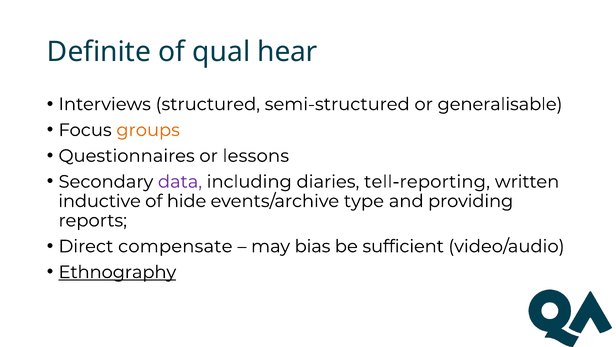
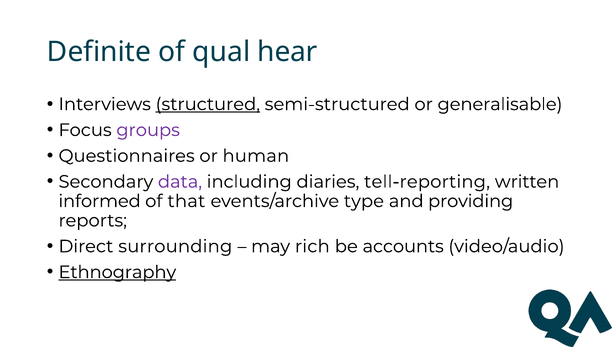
structured underline: none -> present (208, 104)
groups colour: orange -> purple (148, 130)
lessons: lessons -> human (256, 156)
inductive: inductive -> informed (100, 201)
hide: hide -> that (186, 201)
compensate: compensate -> surrounding (175, 246)
bias: bias -> rich (312, 246)
sufficient: sufficient -> accounts (403, 246)
